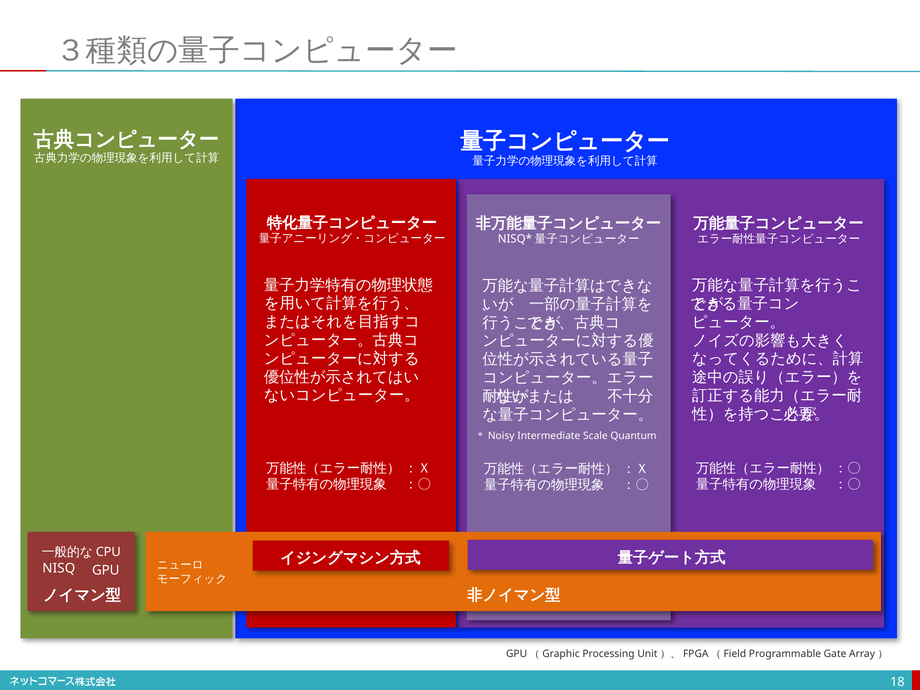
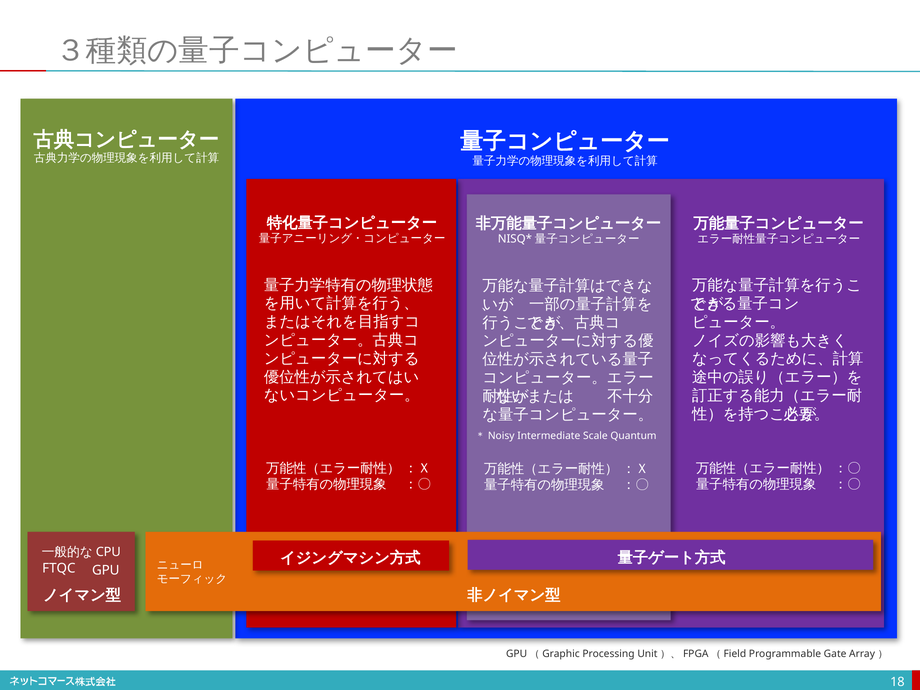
NISQ: NISQ -> FTQC (59, 568)
